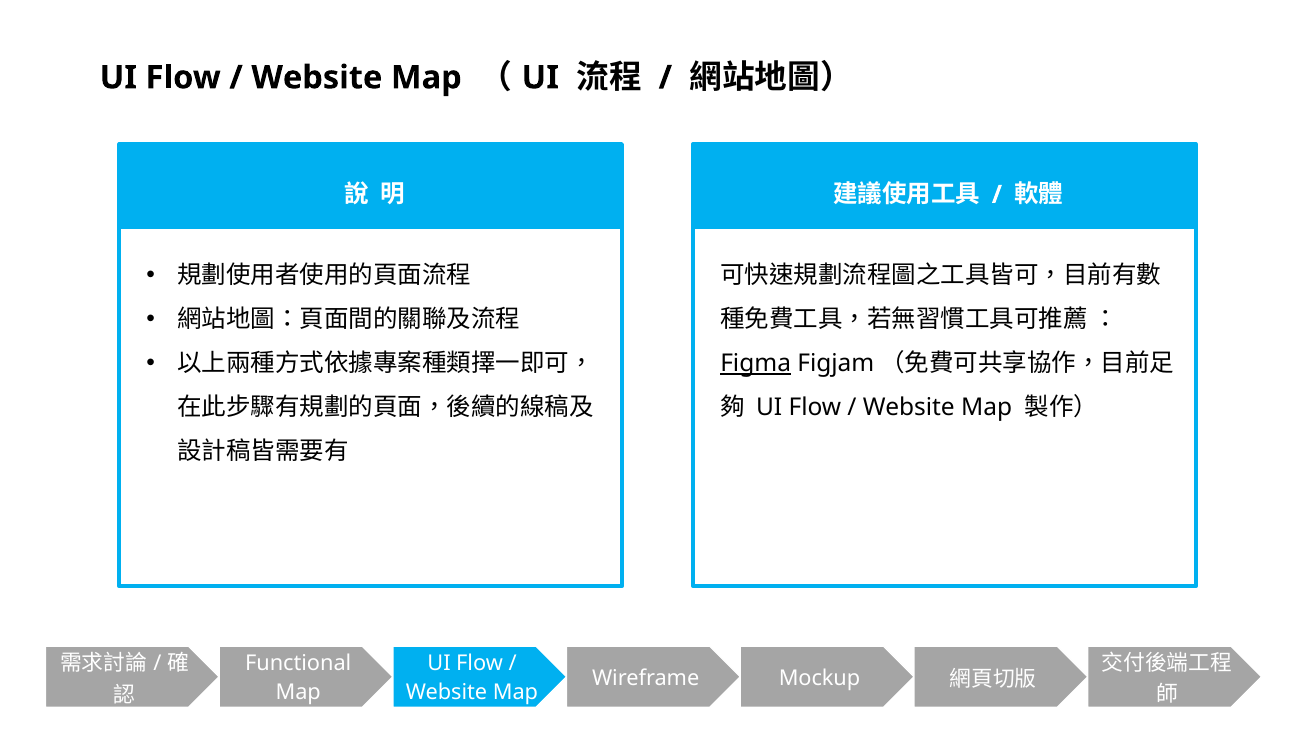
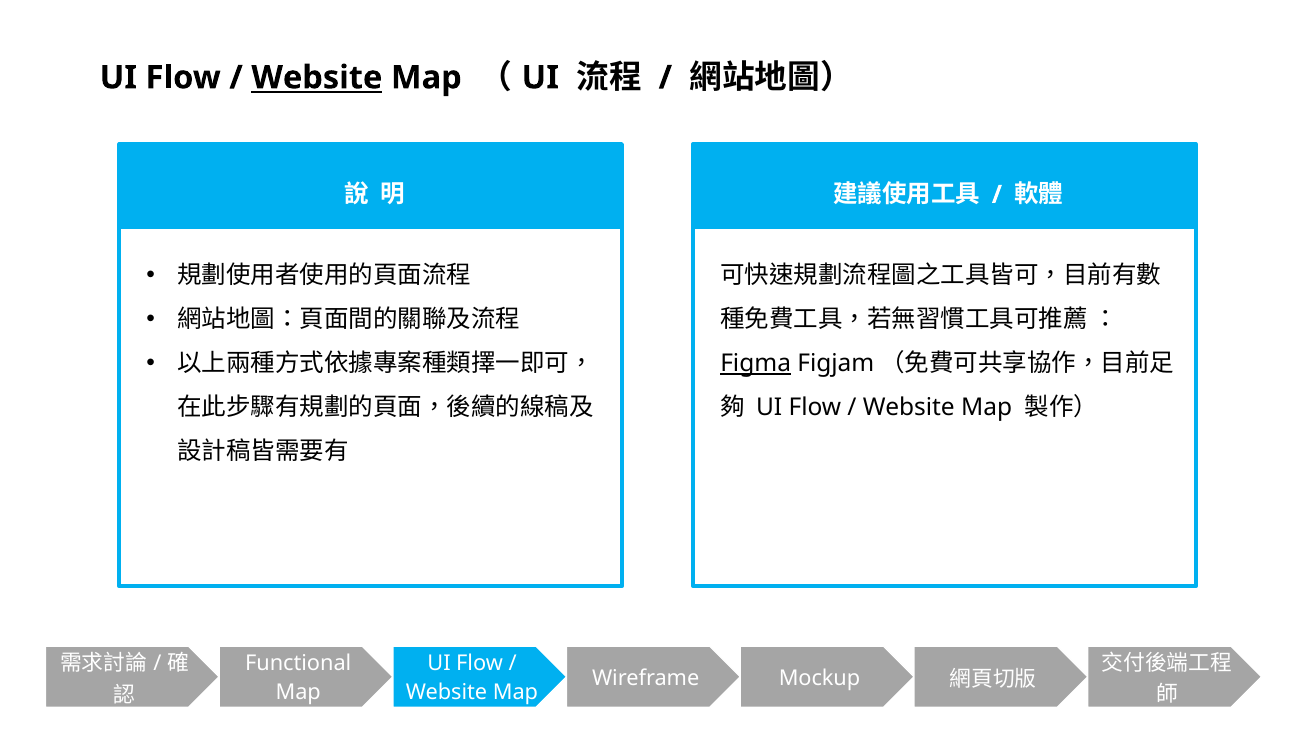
Website underline: none -> present (317, 78)
